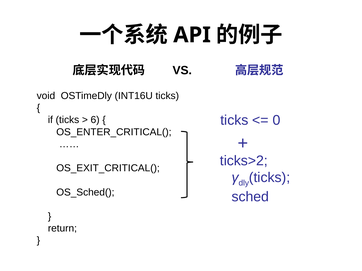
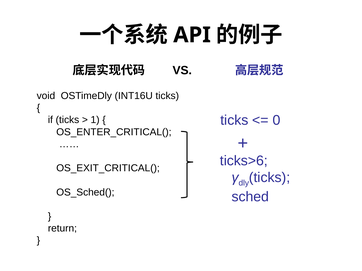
6: 6 -> 1 (95, 120)
ticks>2: ticks>2 -> ticks>6 (244, 161)
